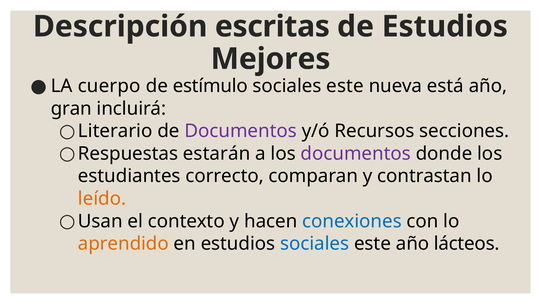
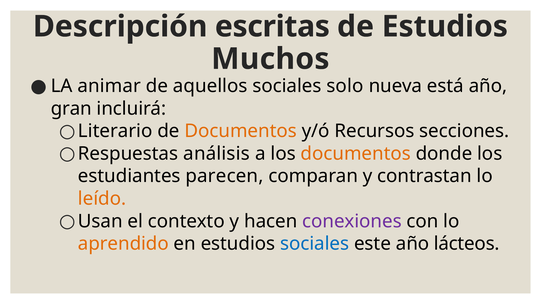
Mejores: Mejores -> Muchos (270, 59)
cuerpo: cuerpo -> animar (109, 86)
estímulo: estímulo -> aquellos (210, 86)
este: este -> solo (345, 86)
Documentos colour: purple -> orange (241, 131)
estarán: estarán -> análisis (217, 154)
documentos colour: purple -> orange (356, 154)
correcto: correcto -> parecen (224, 176)
conexiones colour: blue -> purple (352, 221)
